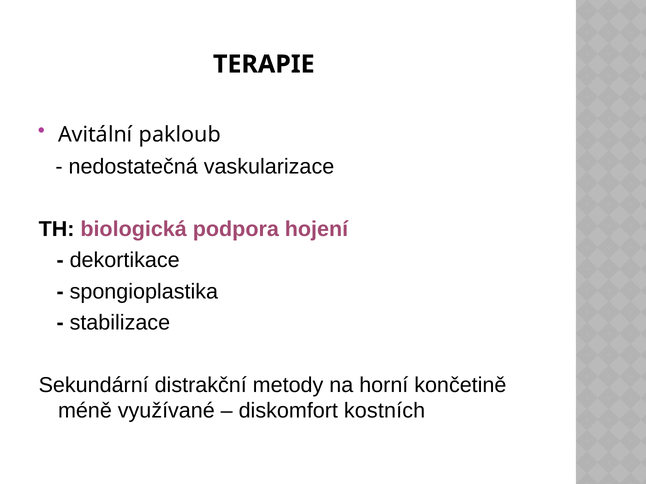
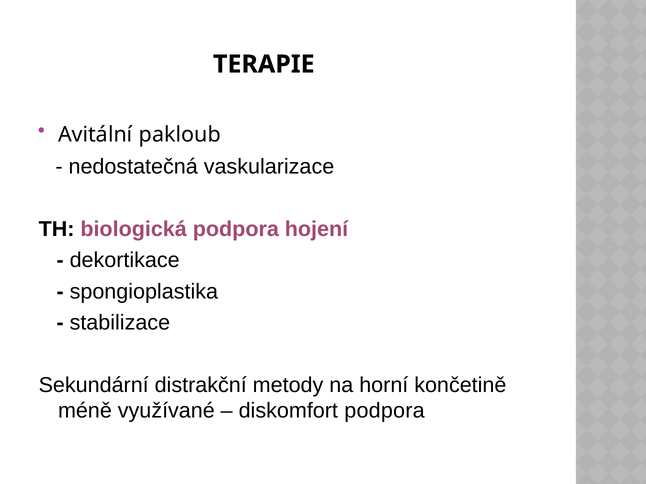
diskomfort kostních: kostních -> podpora (385, 411)
